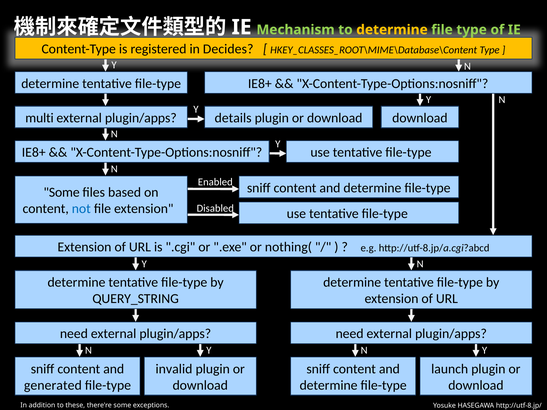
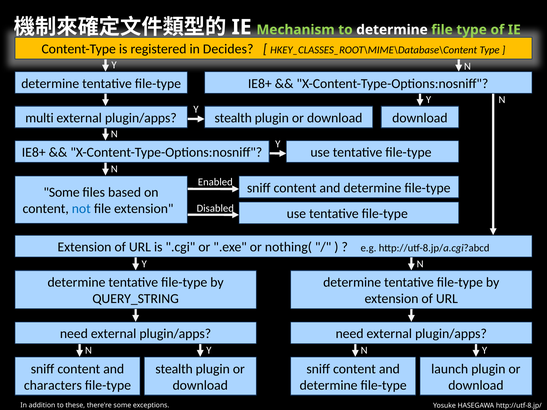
determine colour: yellow -> white (392, 30)
plugin/apps details: details -> stealth (233, 118)
invalid: invalid -> stealth (174, 369)
generated: generated -> characters (53, 385)
